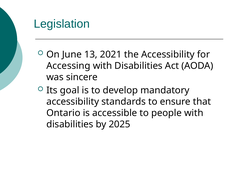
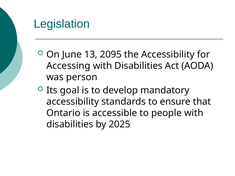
2021: 2021 -> 2095 (111, 54)
sincere: sincere -> person (82, 77)
